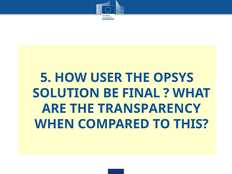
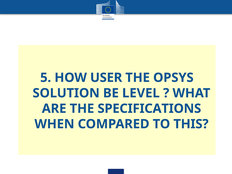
FINAL: FINAL -> LEVEL (141, 93)
TRANSPARENCY: TRANSPARENCY -> SPECIFICATIONS (149, 109)
